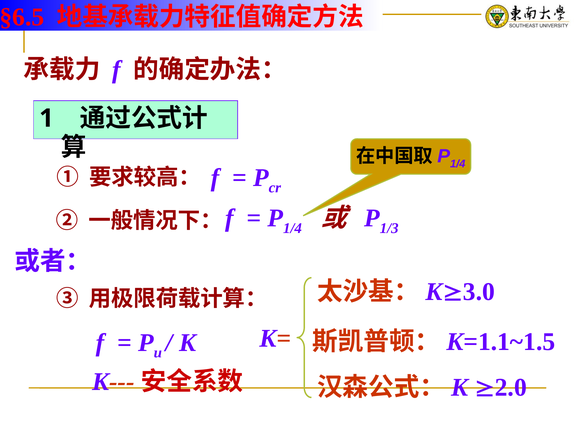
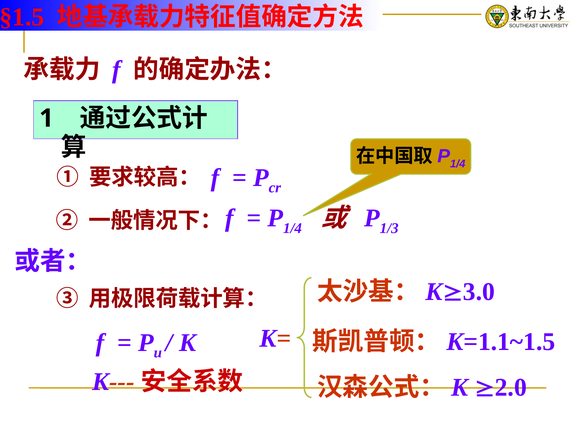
§6.5: §6.5 -> §1.5 (22, 17)
